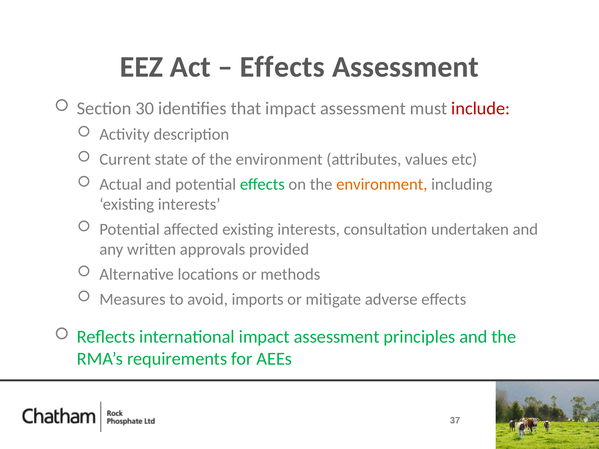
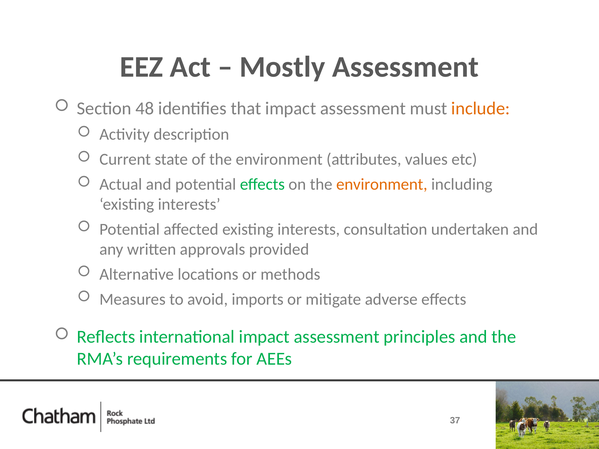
Effects: Effects -> Mostly (282, 67)
30: 30 -> 48 (145, 109)
include colour: red -> orange (481, 109)
